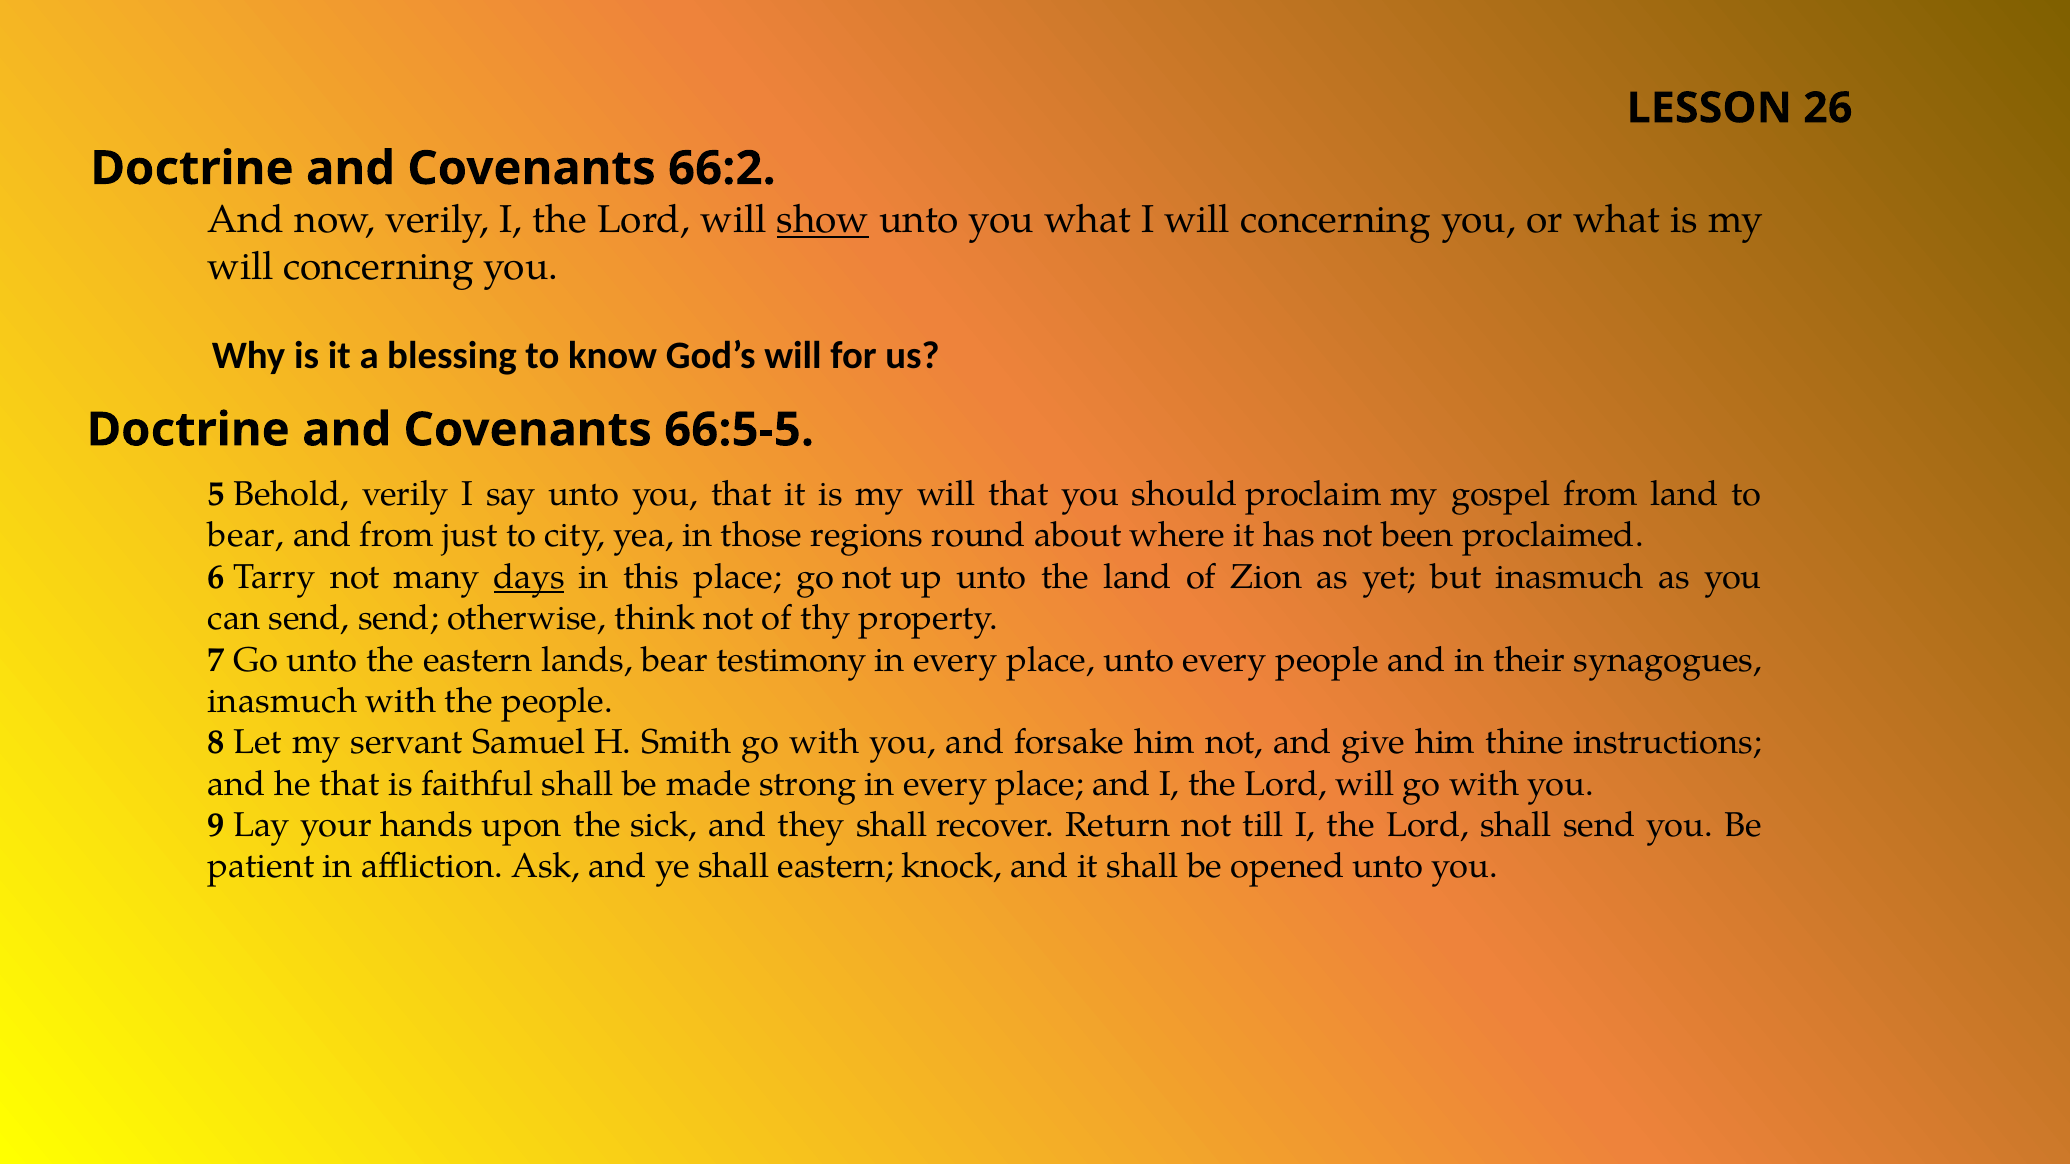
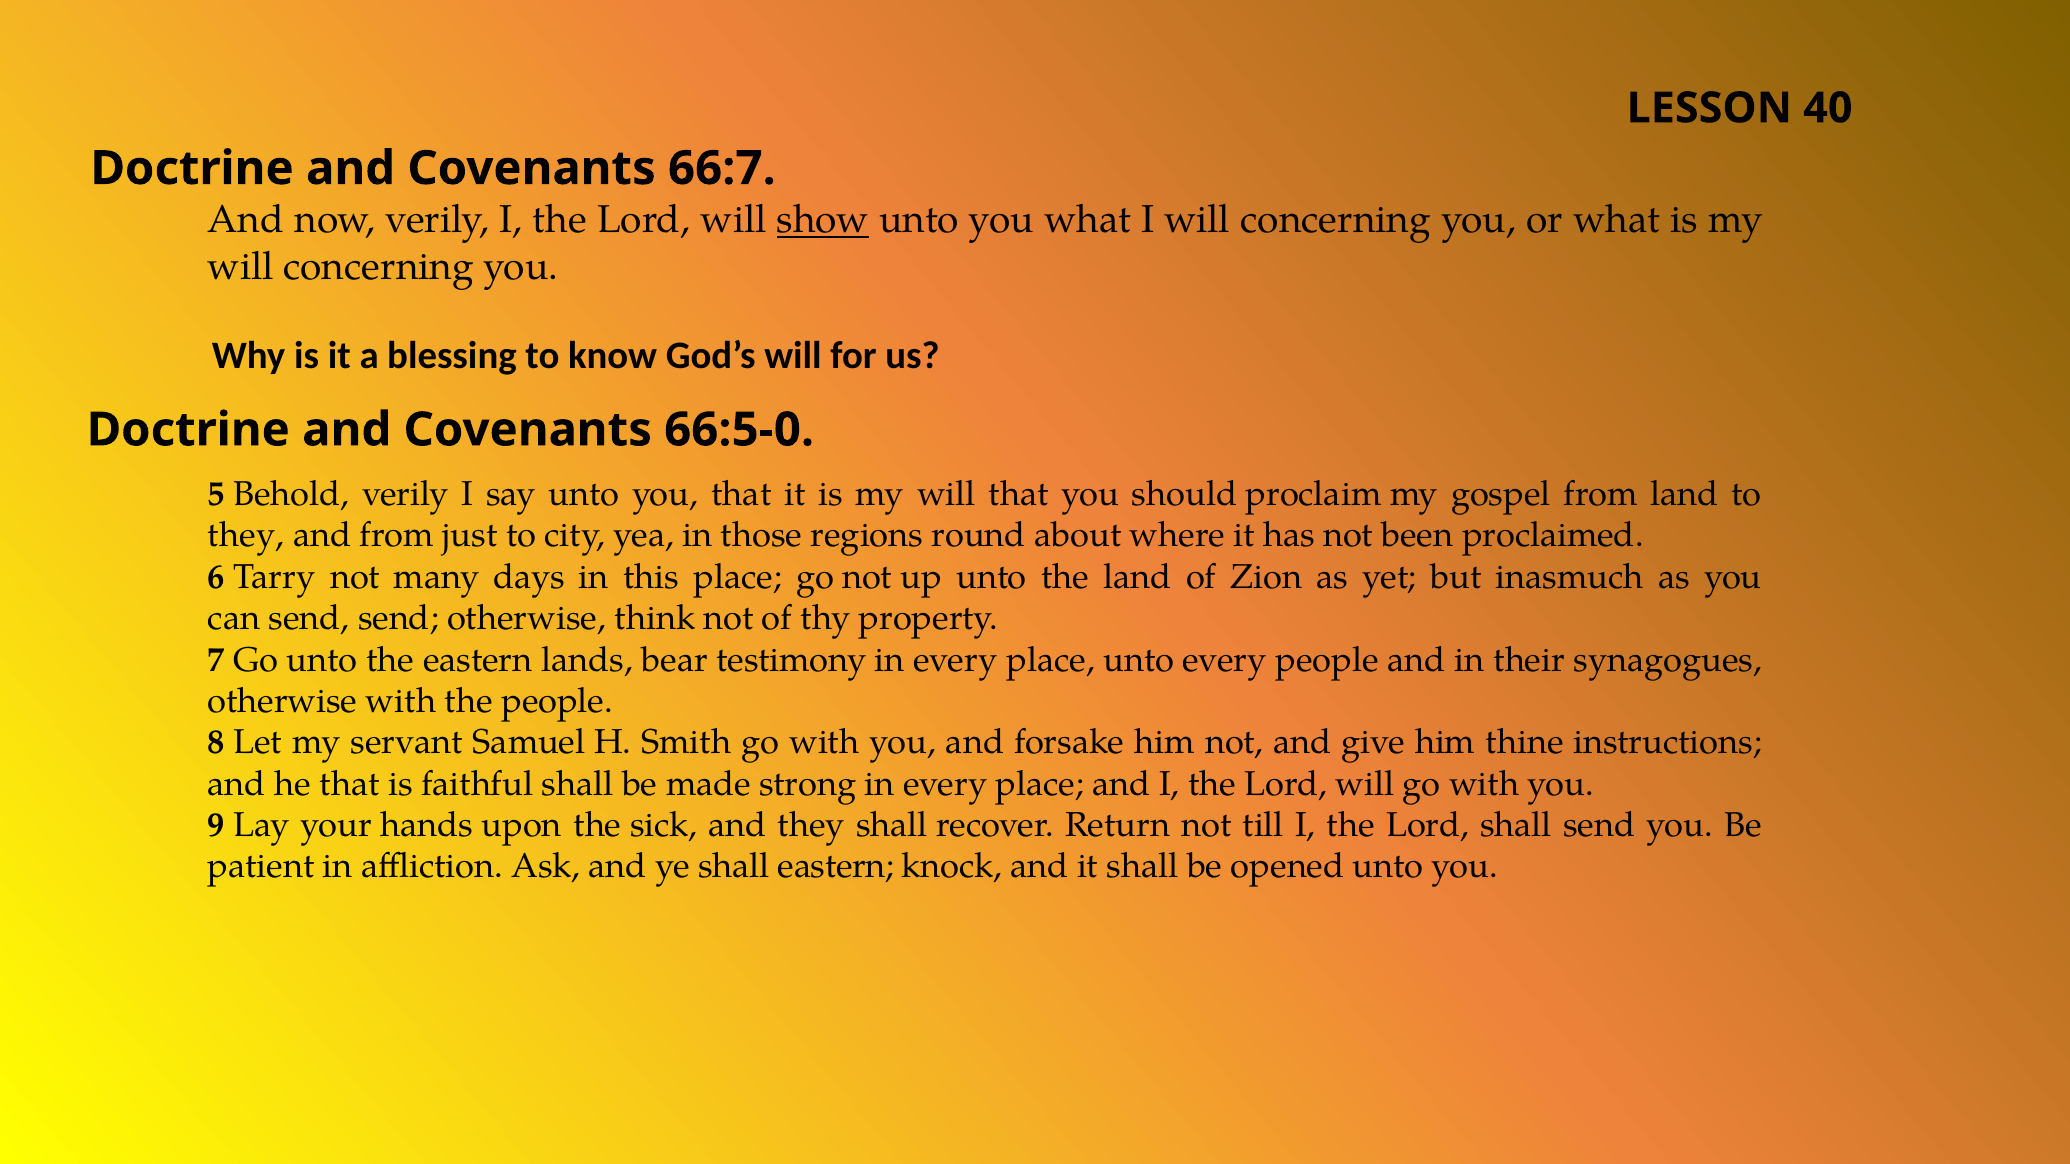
26: 26 -> 40 (1828, 108)
66:2: 66:2 -> 66:7 (722, 169)
66:5-5: 66:5-5 -> 66:5-0 (739, 430)
bear: bear -> they (246, 536)
days underline: present -> none (529, 577)
inasmuch: inasmuch -> otherwise (283, 701)
